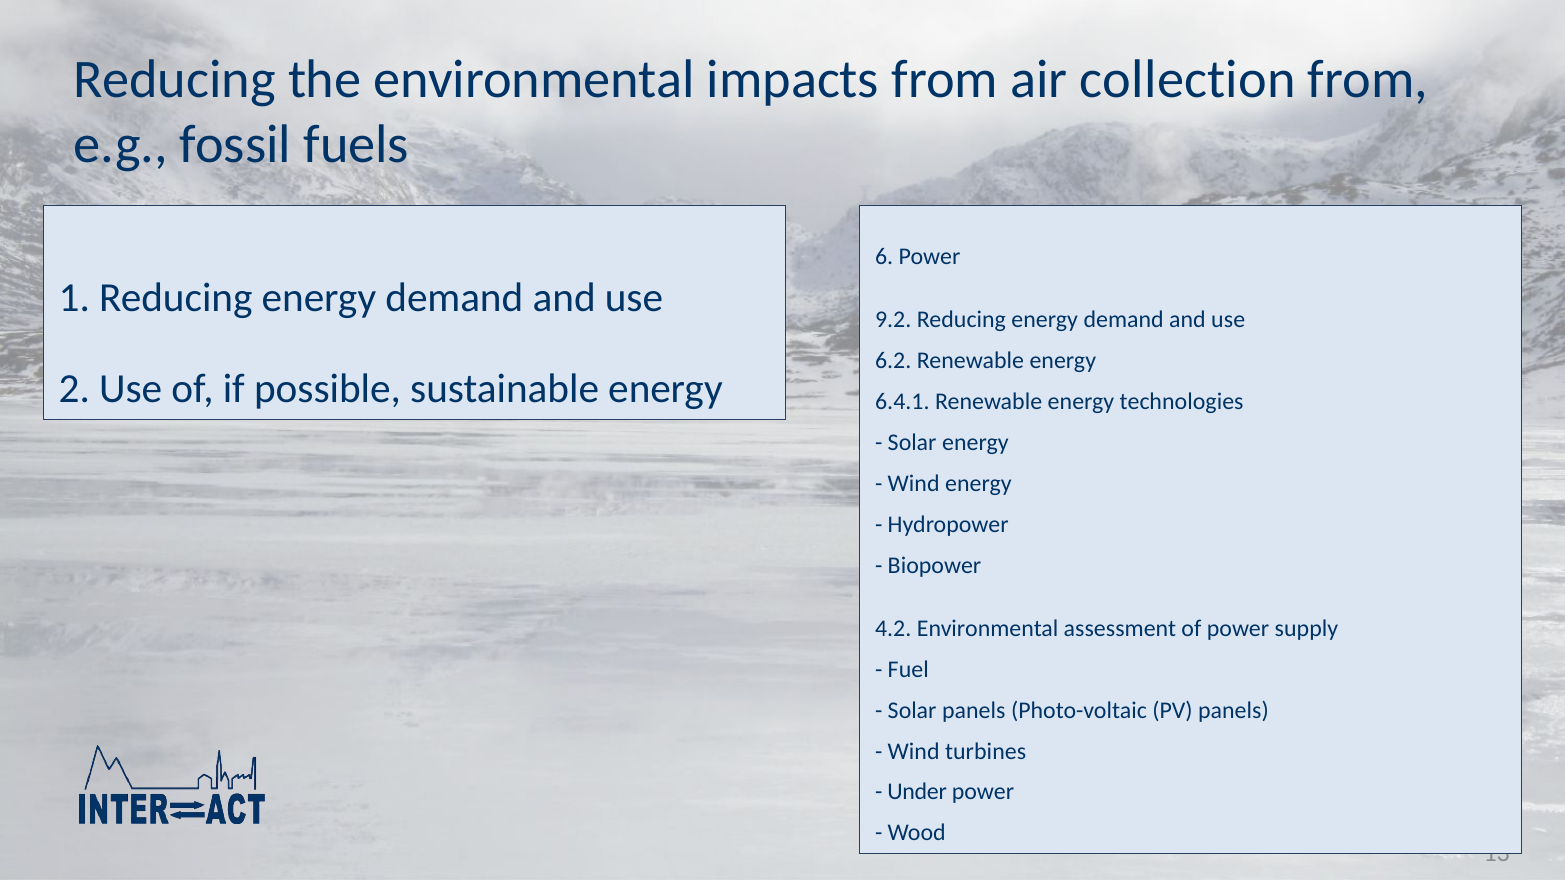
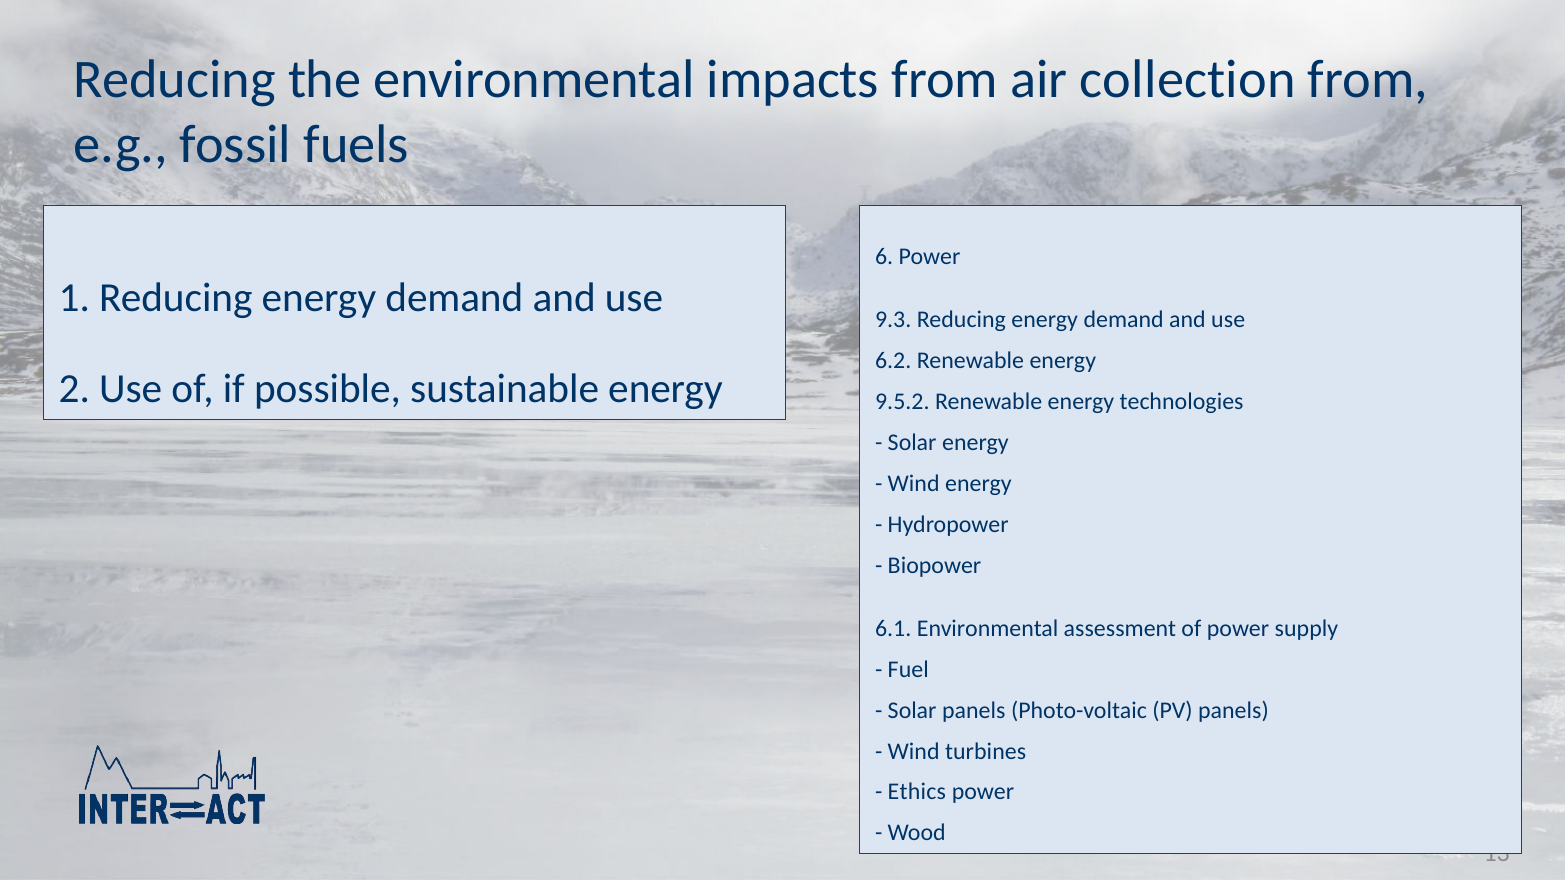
9.2: 9.2 -> 9.3 (893, 320)
6.4.1: 6.4.1 -> 9.5.2 (902, 402)
4.2: 4.2 -> 6.1 (893, 629)
Under: Under -> Ethics (917, 792)
